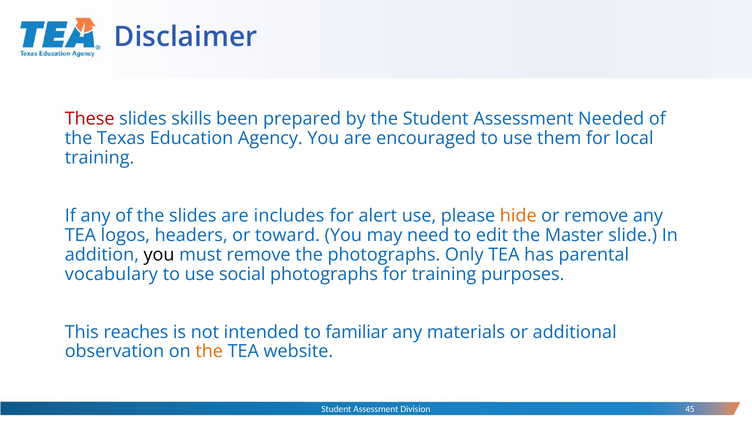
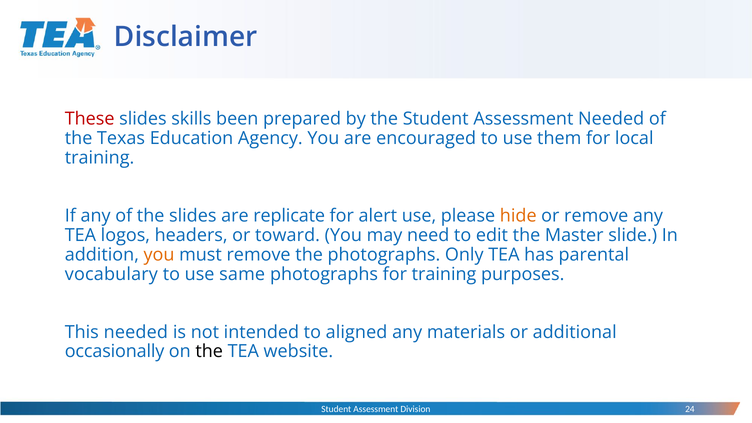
includes: includes -> replicate (289, 216)
you colour: black -> orange (159, 255)
social: social -> same (242, 274)
This reaches: reaches -> needed (136, 332)
familiar: familiar -> aligned (357, 332)
observation: observation -> occasionally (115, 352)
the colour: orange -> black (209, 352)
45: 45 -> 24 (690, 409)
